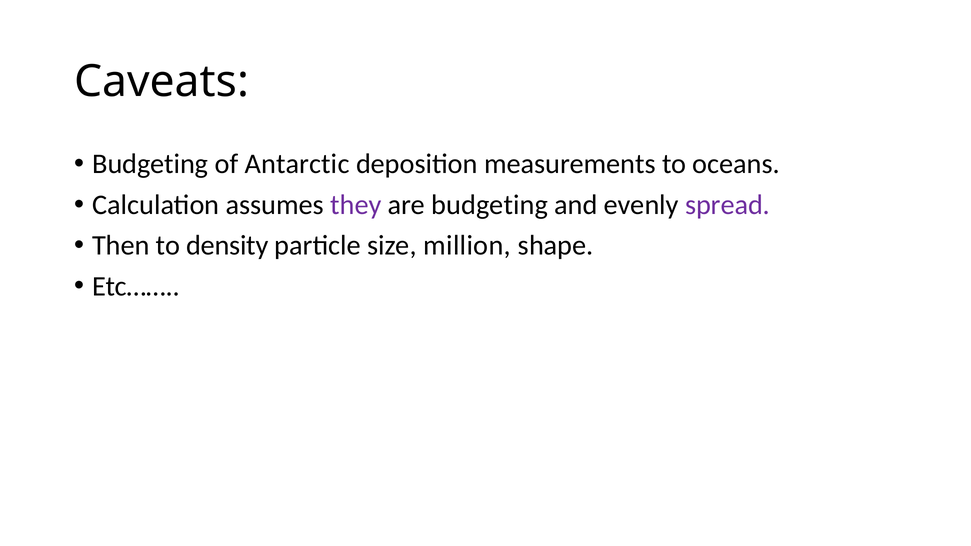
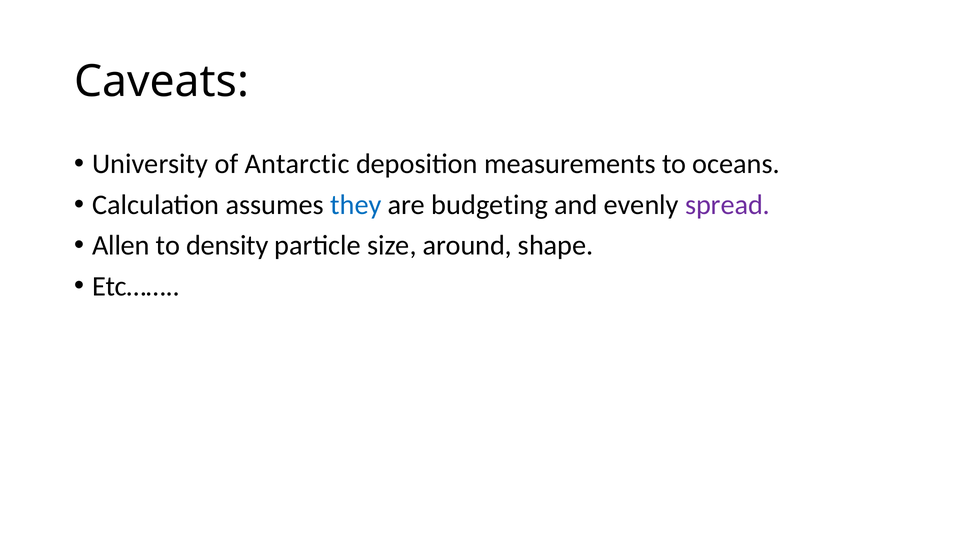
Budgeting: Budgeting -> University (150, 164)
they colour: purple -> blue (356, 205)
Then: Then -> Allen (121, 246)
million: million -> around (467, 246)
